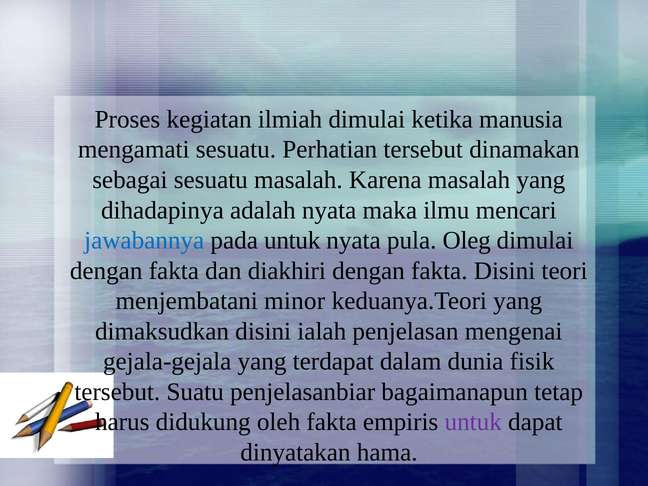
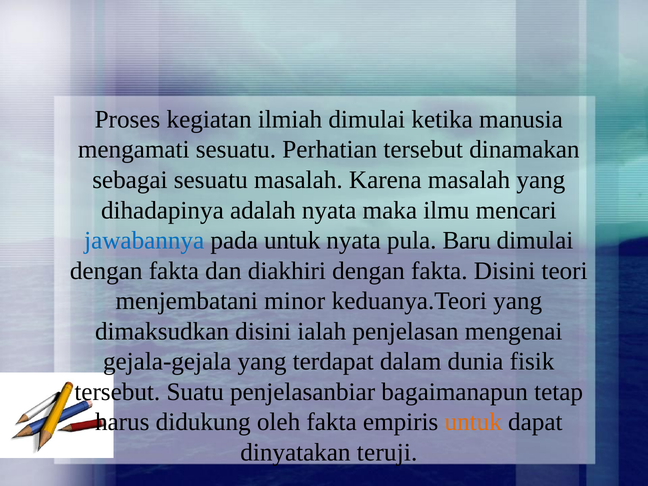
Oleg: Oleg -> Baru (467, 240)
untuk colour: purple -> orange (473, 422)
hama: hama -> teruji (387, 452)
